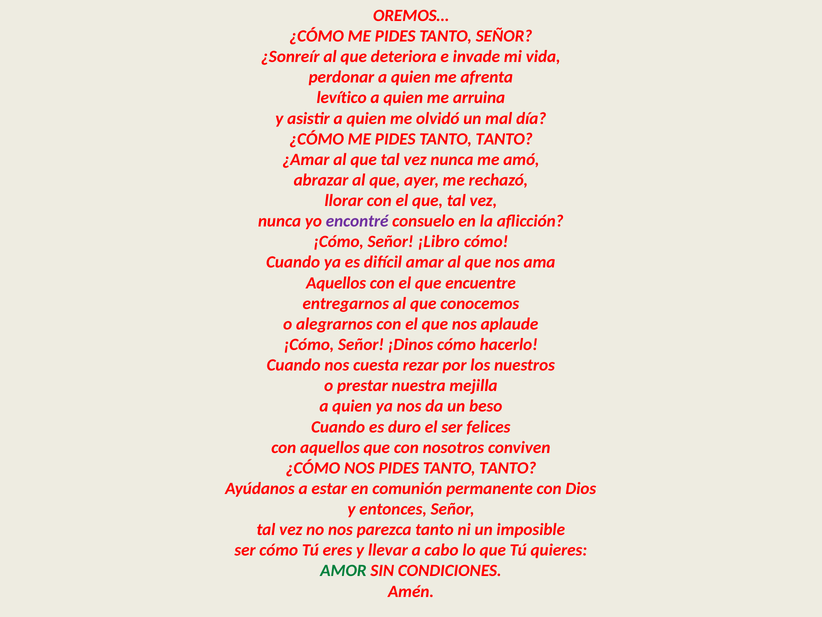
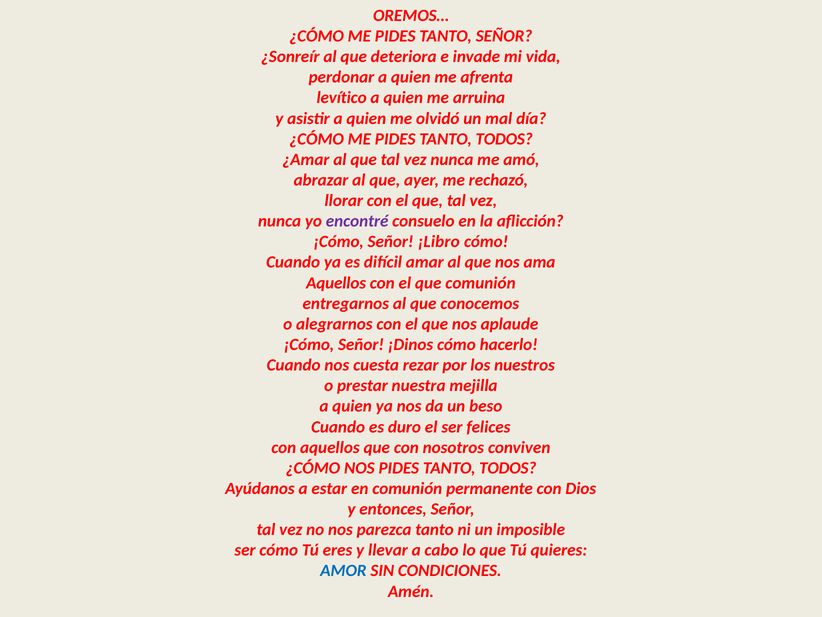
ME PIDES TANTO TANTO: TANTO -> TODOS (504, 139)
que encuentre: encuentre -> comunión (481, 283)
NOS PIDES TANTO TANTO: TANTO -> TODOS (508, 468)
AMOR colour: green -> blue (343, 570)
